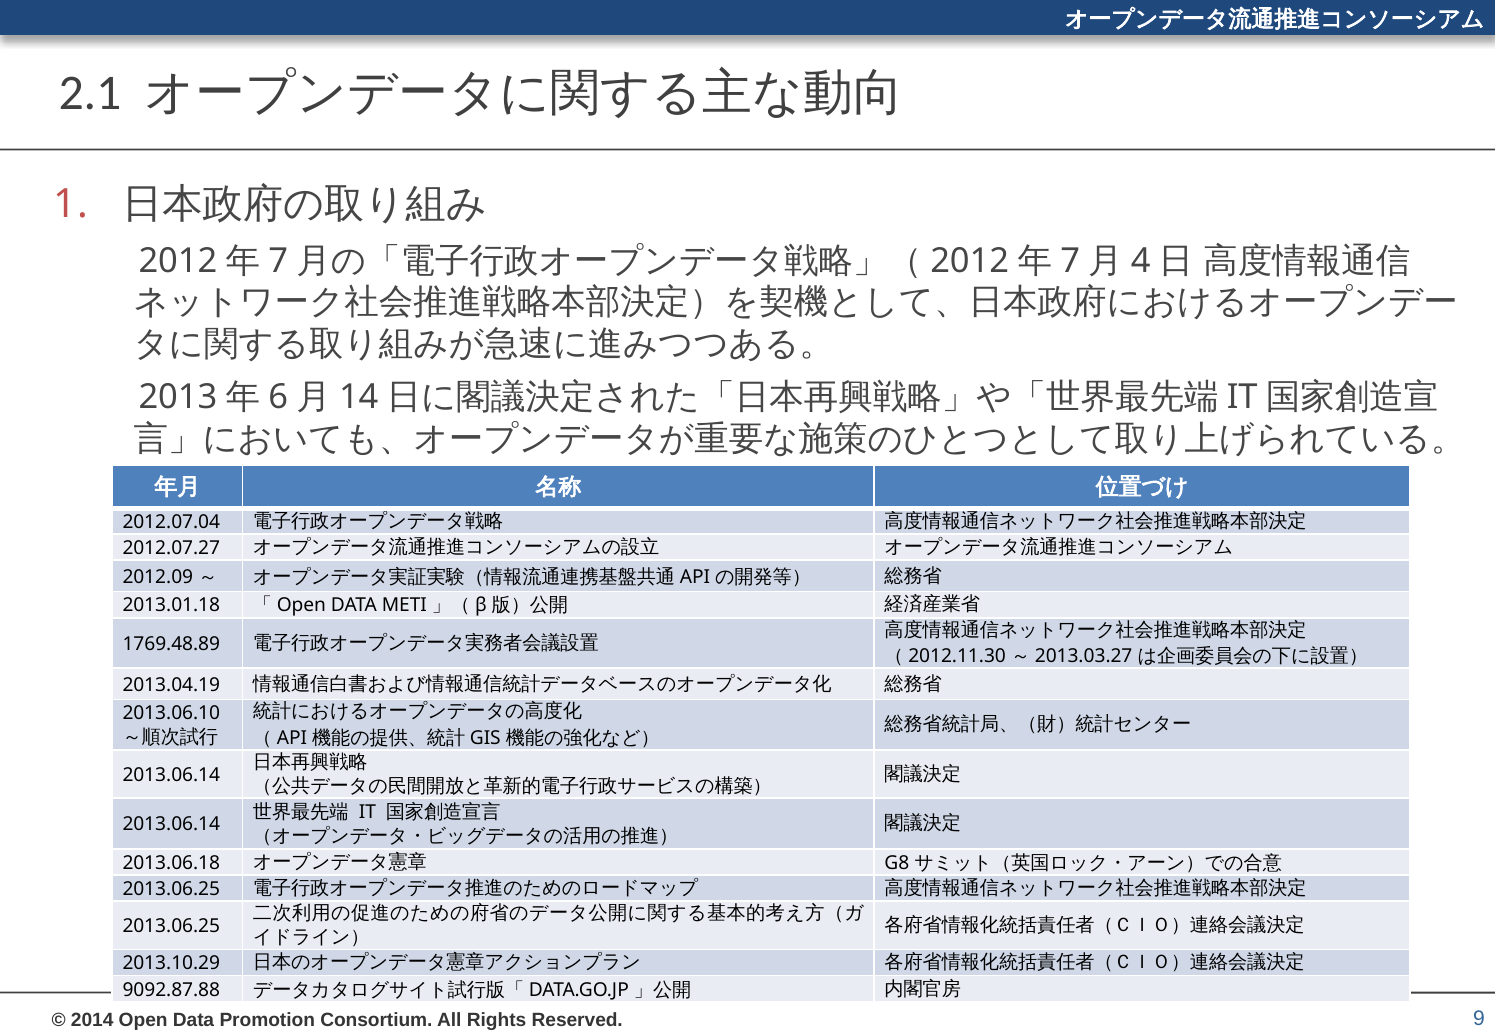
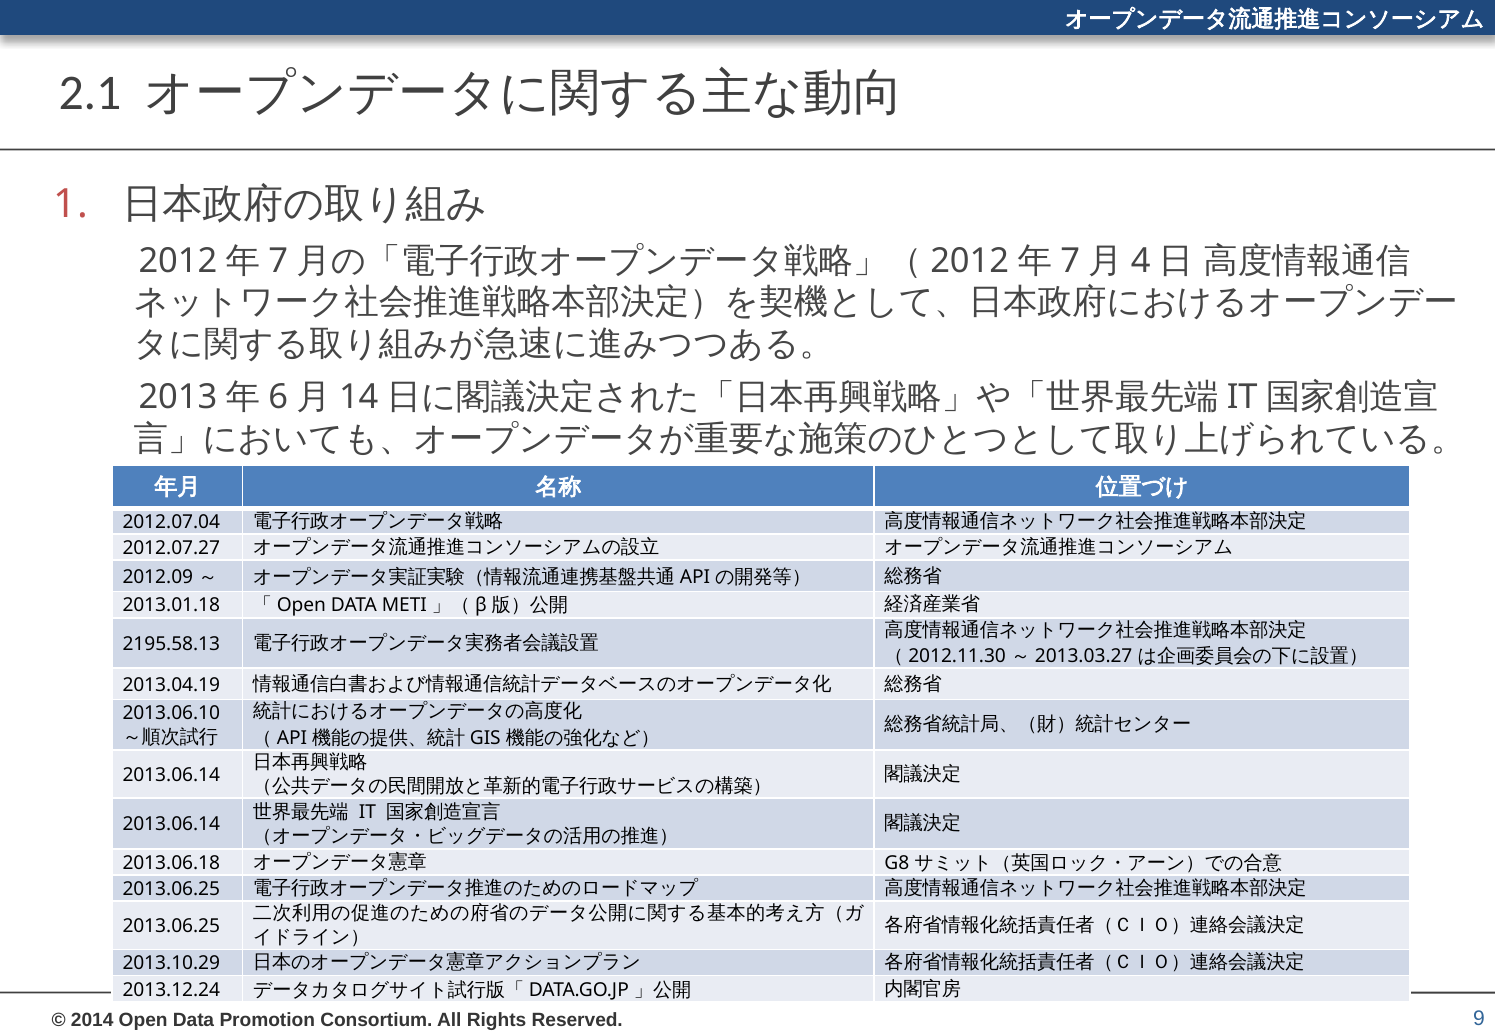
1769.48.89: 1769.48.89 -> 2195.58.13 (171, 644)
9092.87.88: 9092.87.88 -> 2013.12.24 (171, 990)
